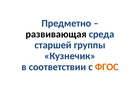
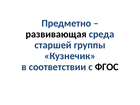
ФГОС colour: orange -> black (107, 67)
